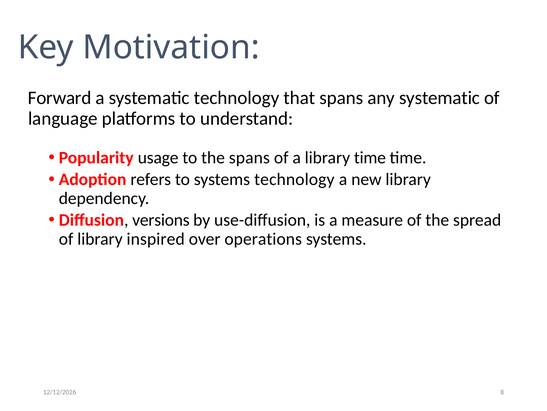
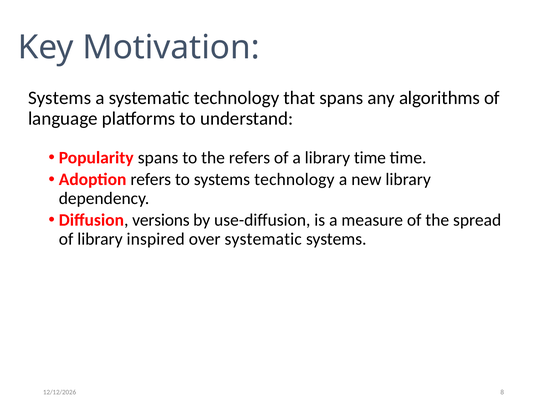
Forward: Forward -> Systems (60, 98)
any systematic: systematic -> algorithms (439, 98)
Popularity usage: usage -> spans (158, 158)
the spans: spans -> refers (249, 158)
over operations: operations -> systematic (263, 239)
